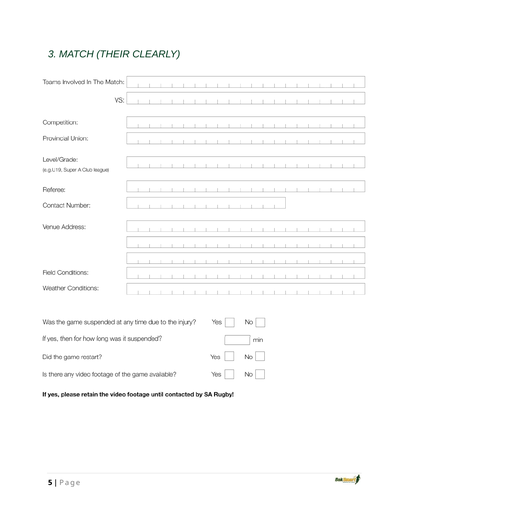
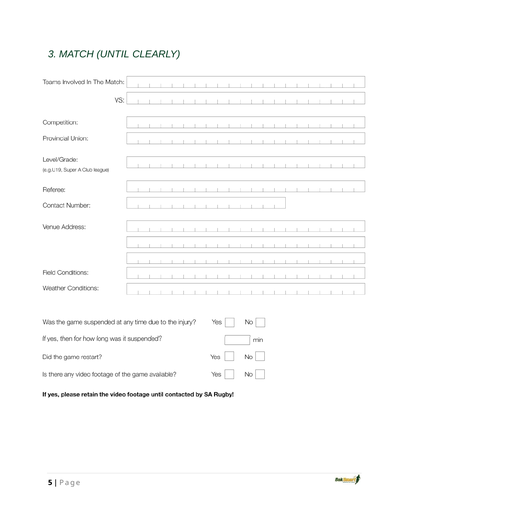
THEIR: THEIR -> UNTIL (113, 54)
